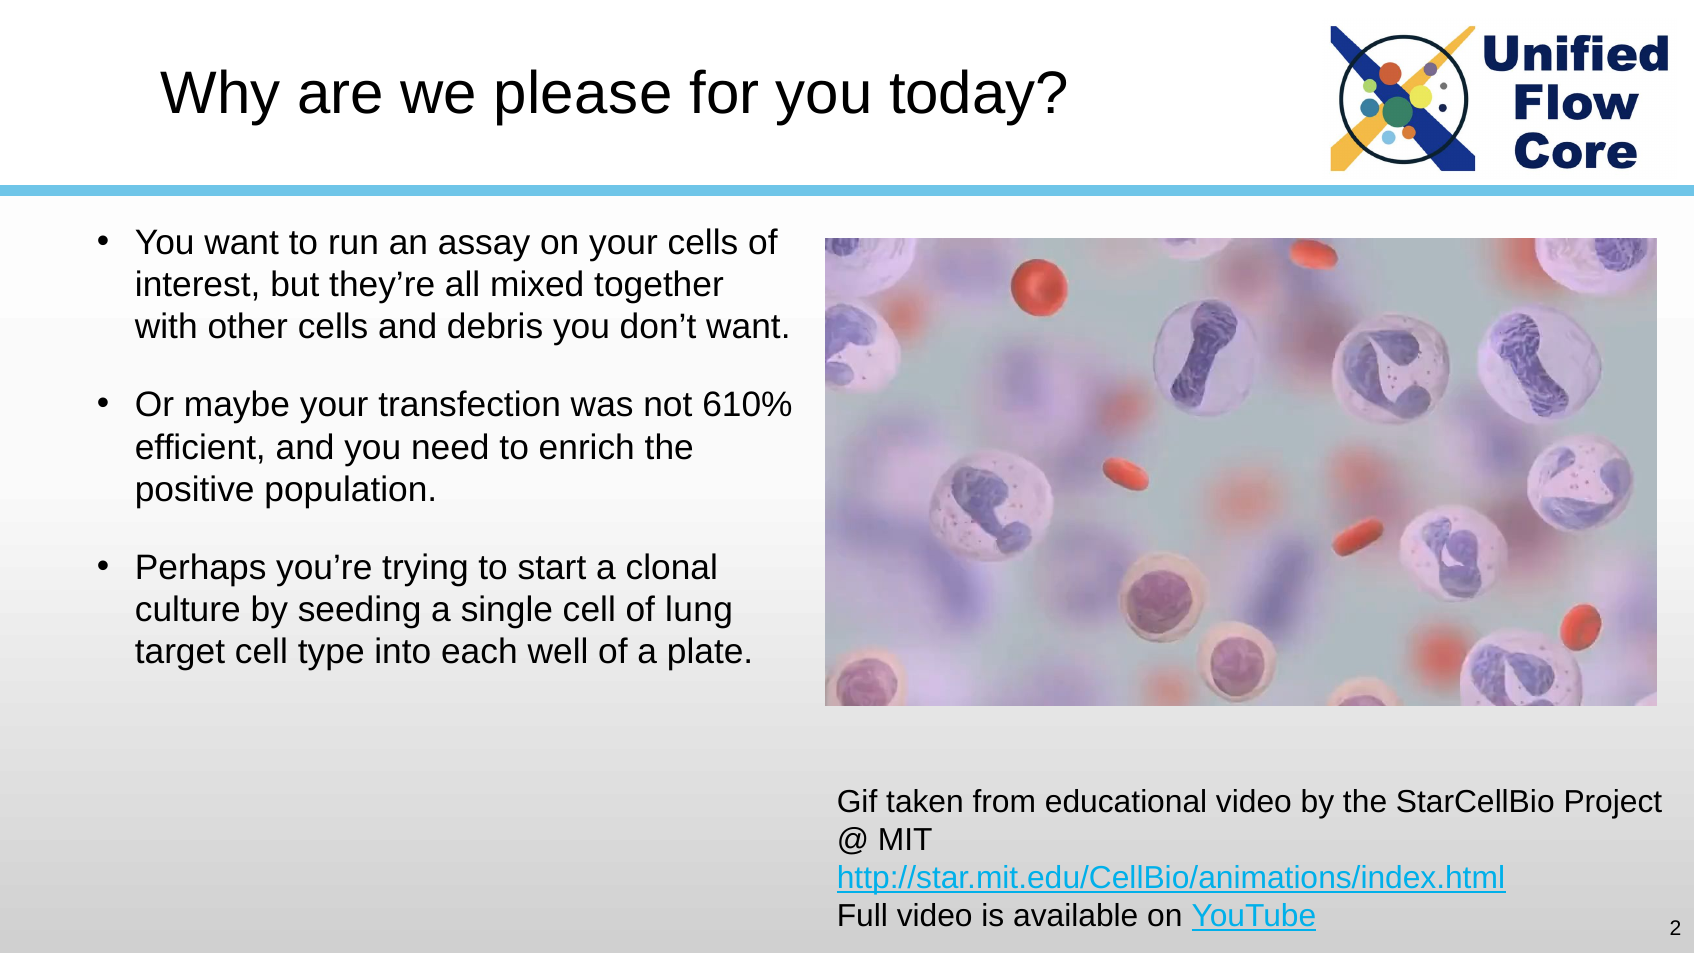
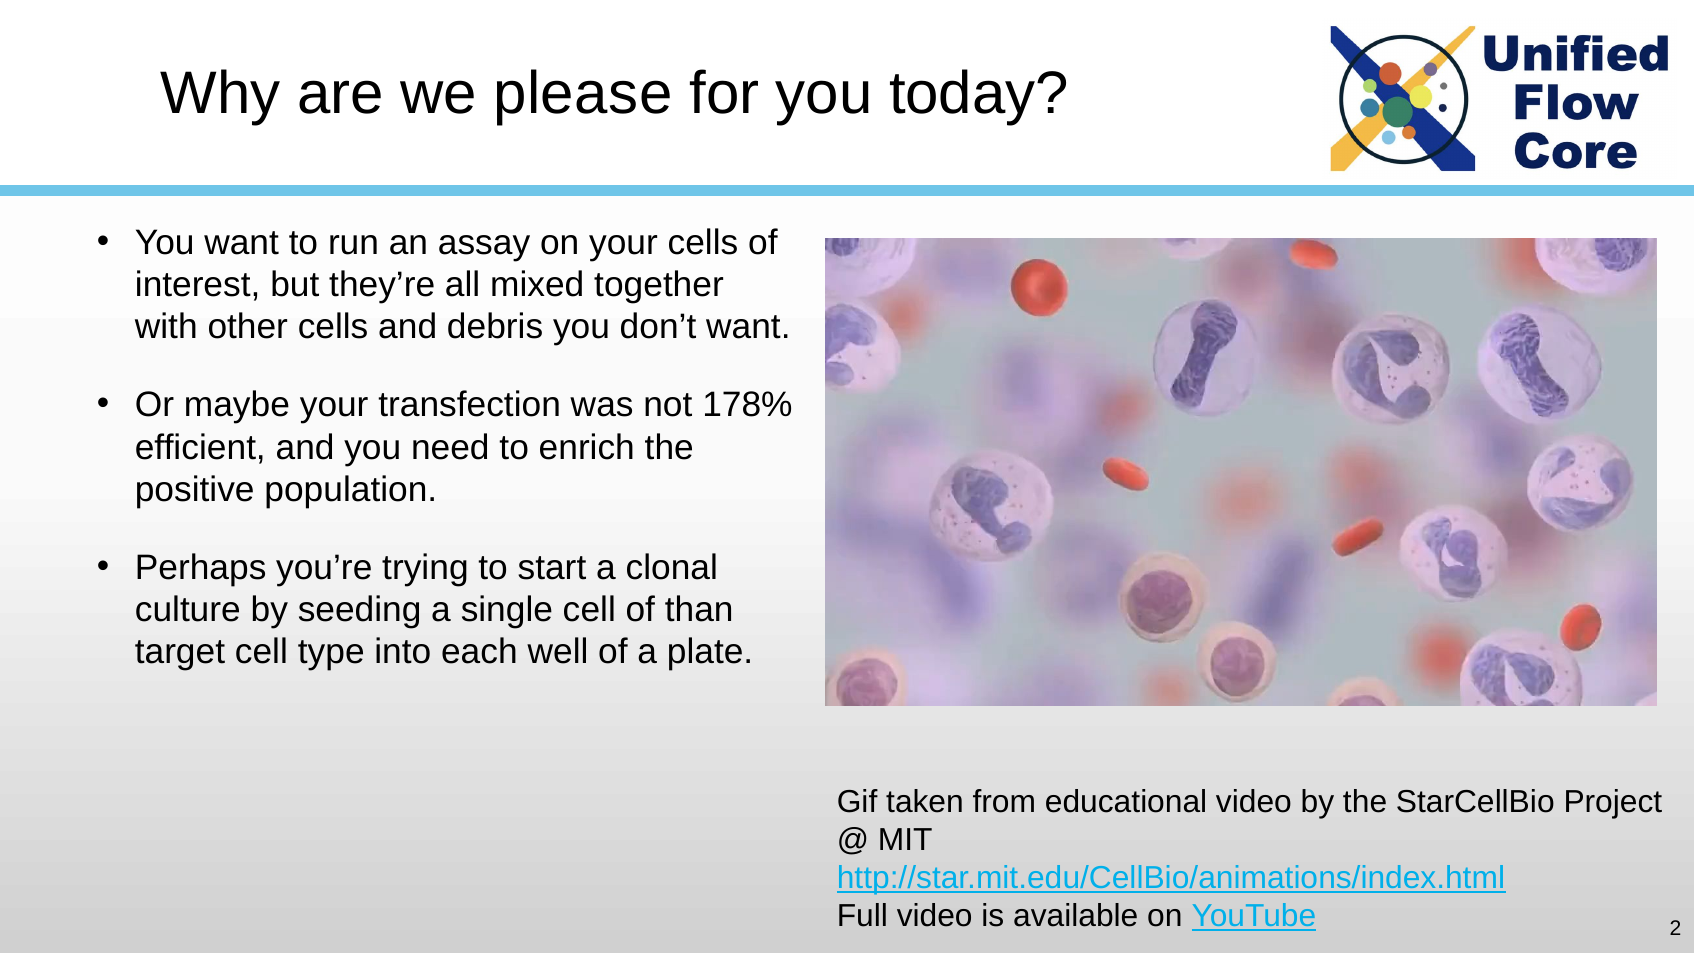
610%: 610% -> 178% (747, 405)
lung: lung -> than (699, 610)
